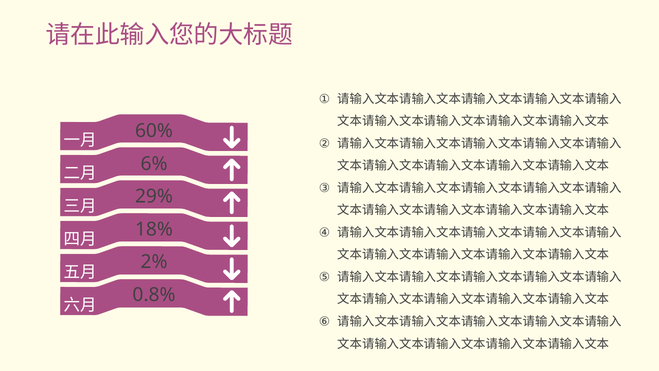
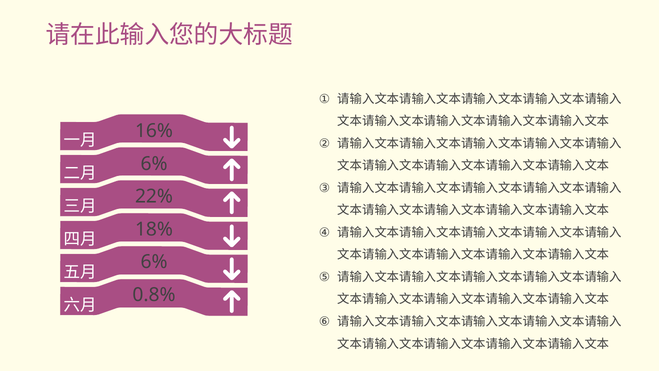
60%: 60% -> 16% (154, 131)
29%: 29% -> 22% (154, 196)
2%: 2% -> 6% (154, 262)
